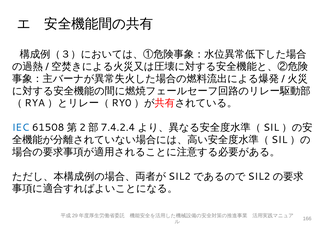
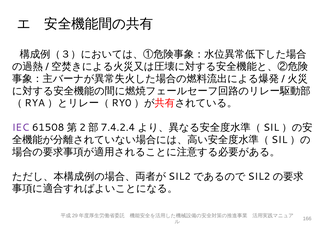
IEC colour: blue -> purple (21, 128)
